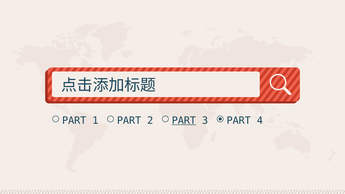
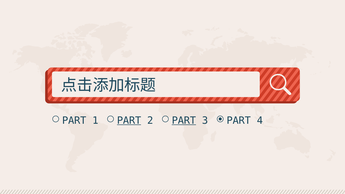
PART underline: none -> present (129, 121)
